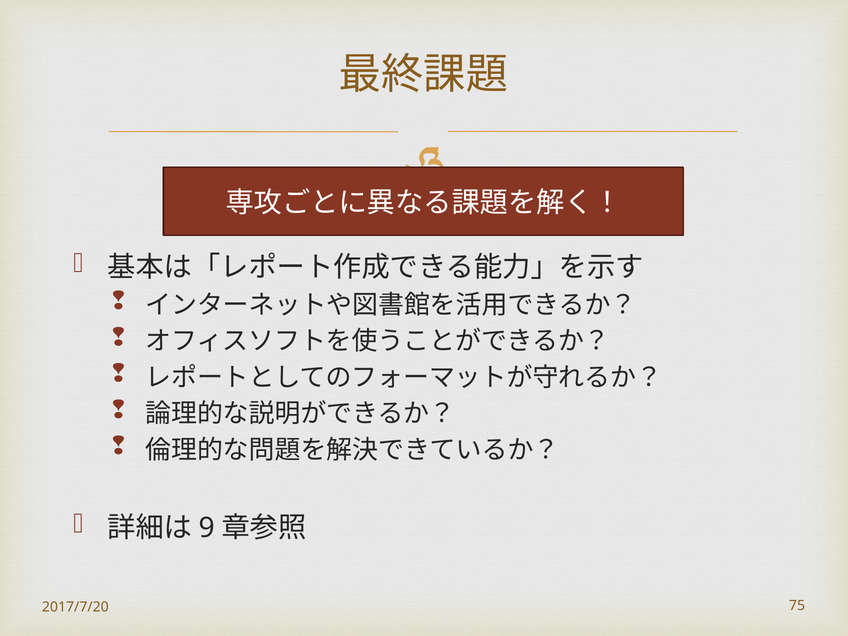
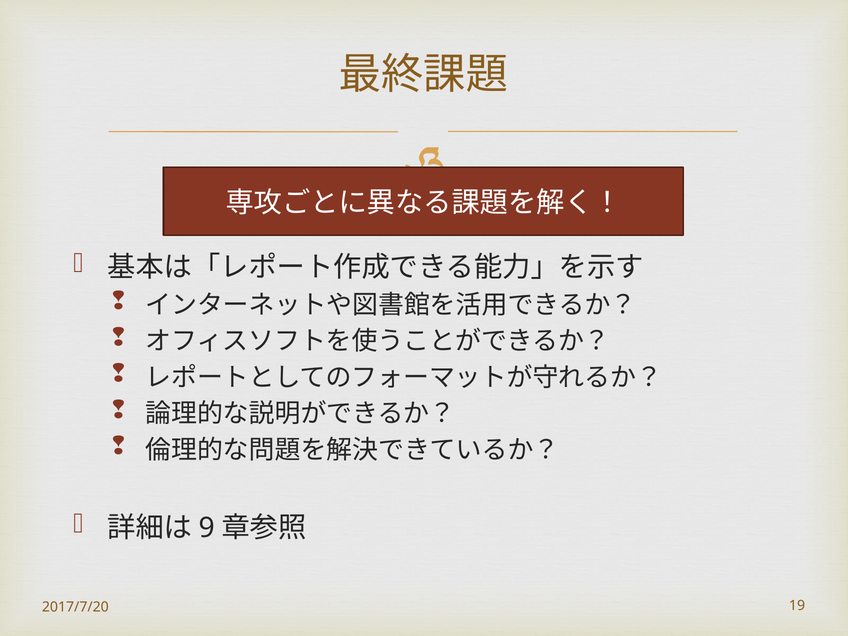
75: 75 -> 19 (797, 606)
